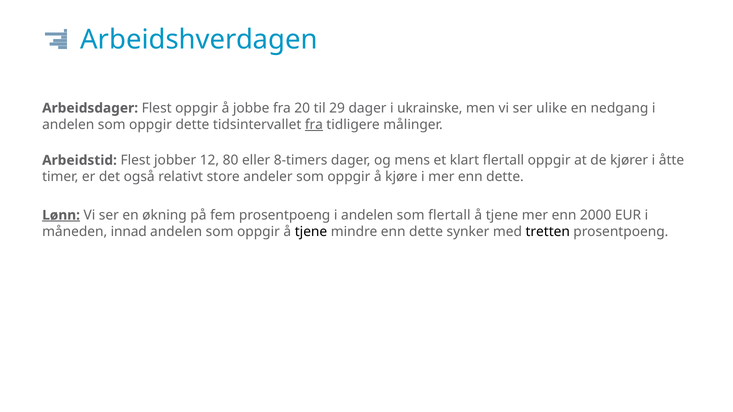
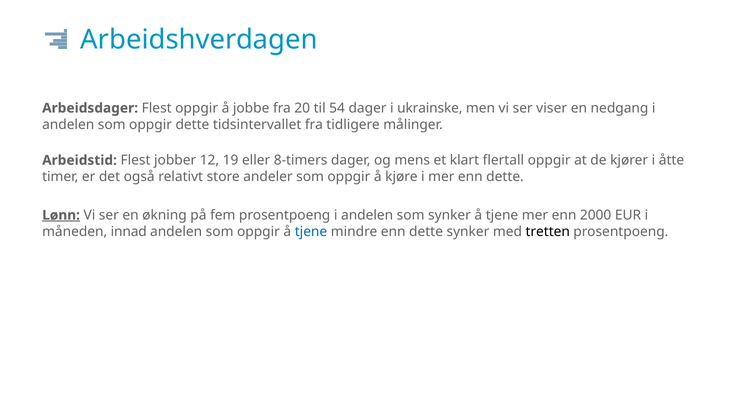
29: 29 -> 54 (337, 108)
ulike: ulike -> viser (552, 108)
fra underline: present -> none (314, 125)
80: 80 -> 19 (231, 160)
som flertall: flertall -> synker (449, 215)
tjene colour: black -> blue (311, 232)
